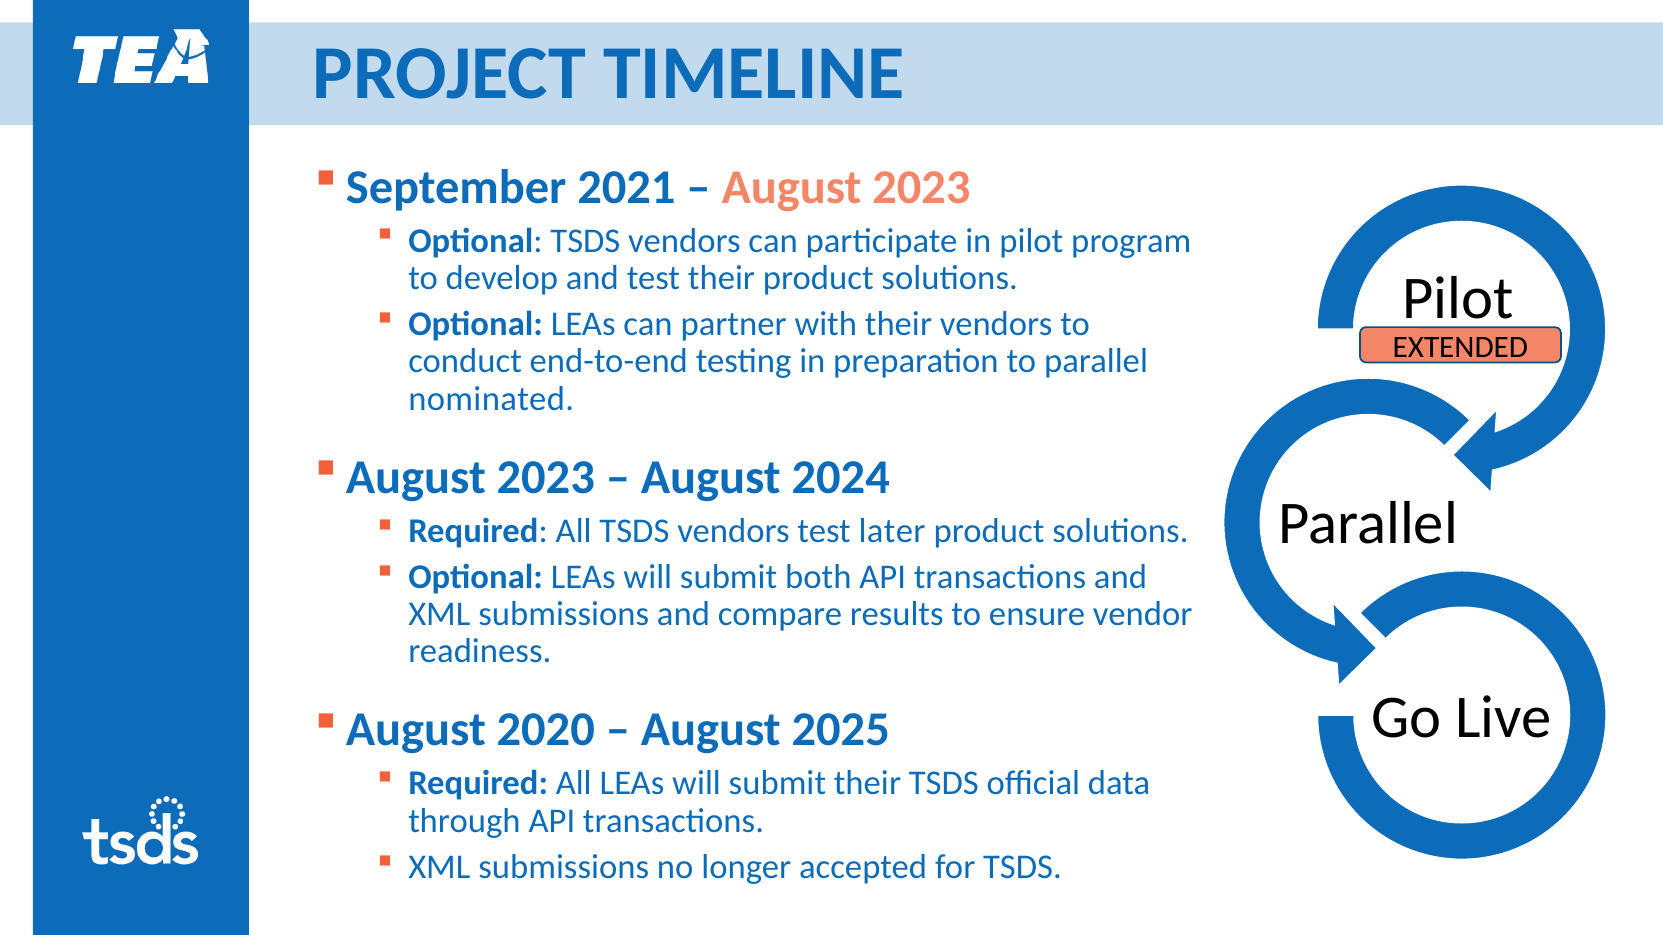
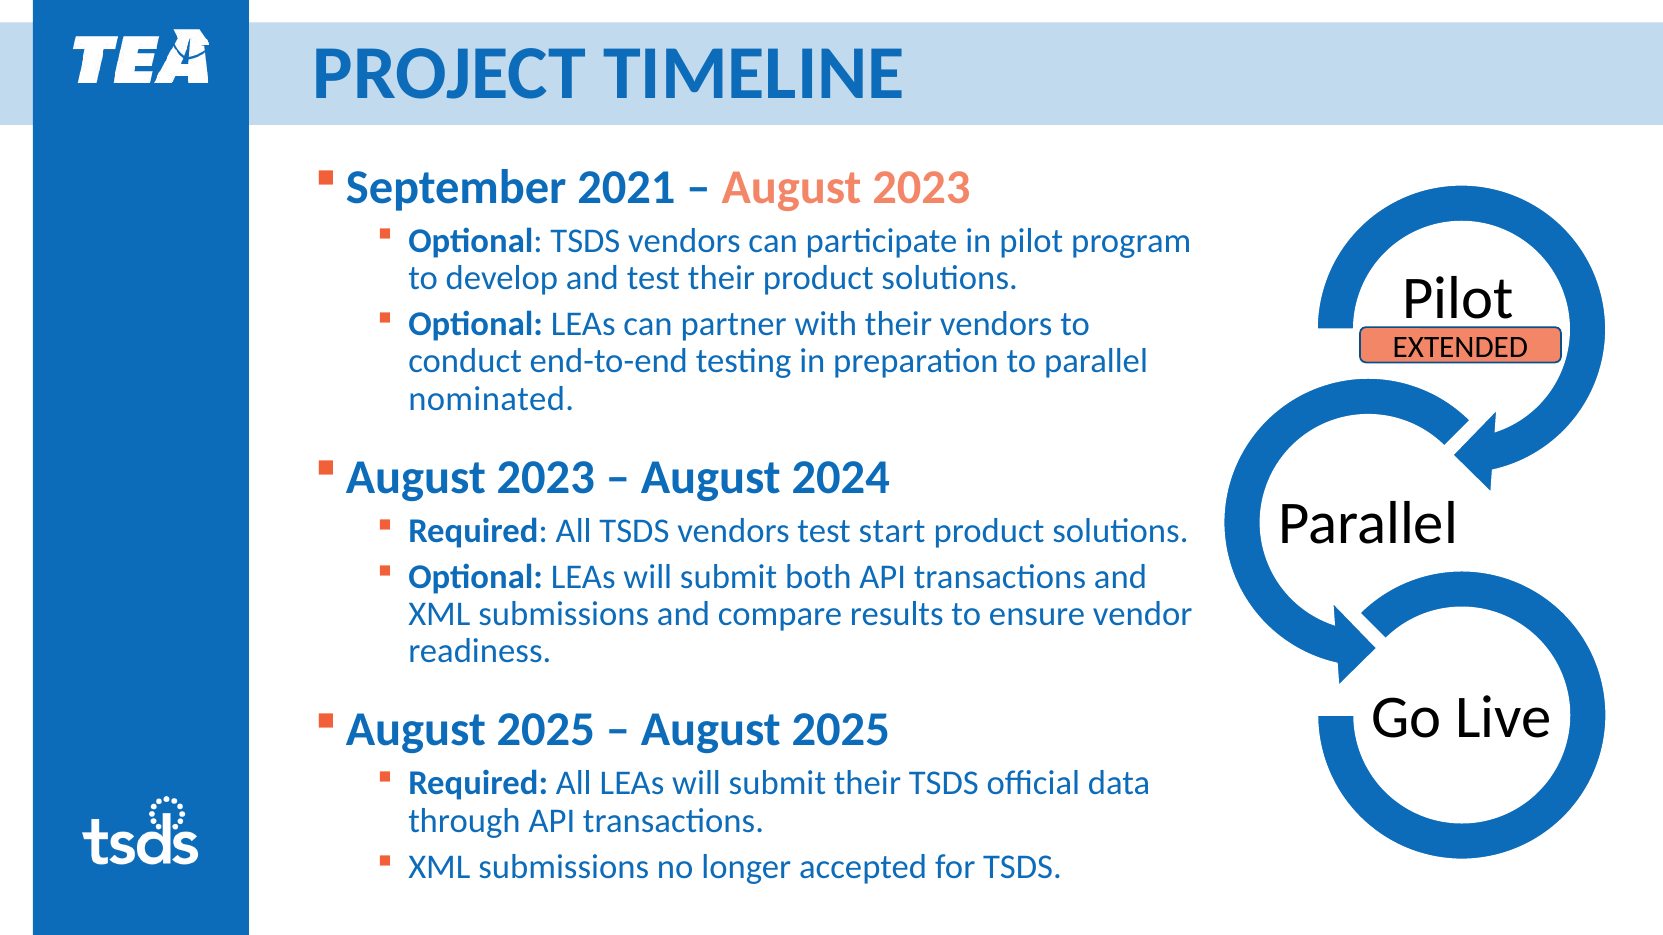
later: later -> start (892, 531)
2020: 2020 -> 2025 (546, 730)
